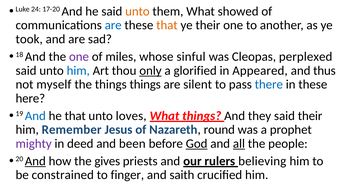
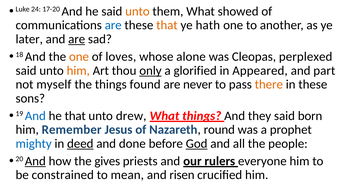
ye their: their -> hath (208, 25)
took: took -> later (29, 39)
are underline: none -> present (77, 39)
one colour: purple -> orange (79, 57)
miles: miles -> loves (121, 57)
sinful: sinful -> alone (191, 57)
him colour: blue -> orange (78, 70)
thus: thus -> part (324, 70)
things things: things -> found (145, 84)
silent: silent -> never (198, 84)
there colour: blue -> orange (269, 84)
here: here -> sons (30, 98)
loves: loves -> drew (131, 116)
said their: their -> born (310, 116)
mighty colour: purple -> blue (34, 144)
deed underline: none -> present (80, 144)
been: been -> done (132, 144)
all underline: present -> none (239, 144)
believing: believing -> everyone (262, 161)
finger: finger -> mean (127, 175)
saith: saith -> risen (182, 175)
